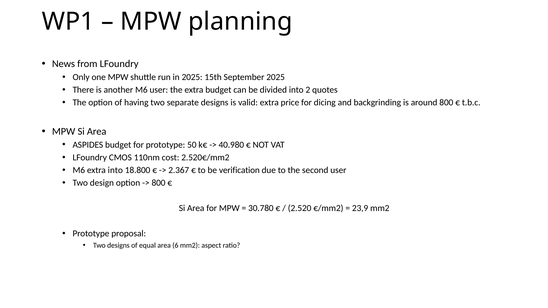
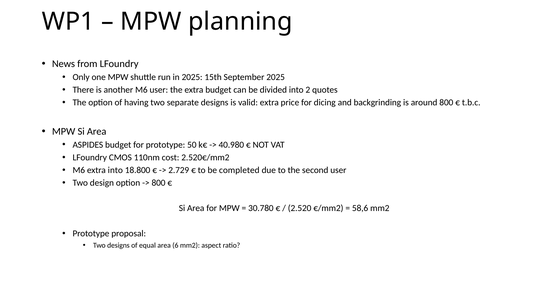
2.367: 2.367 -> 2.729 (179, 170)
verification: verification -> completed (239, 170)
23,9: 23,9 -> 58,6 (360, 208)
